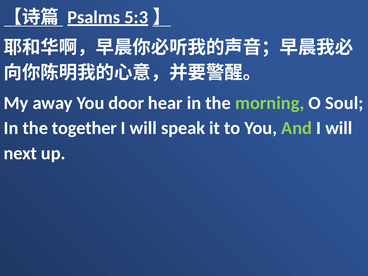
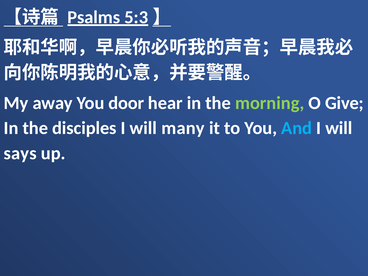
Soul: Soul -> Give (344, 103)
together: together -> disciples (84, 128)
speak: speak -> many (183, 128)
And colour: light green -> light blue (297, 128)
next: next -> says (20, 153)
